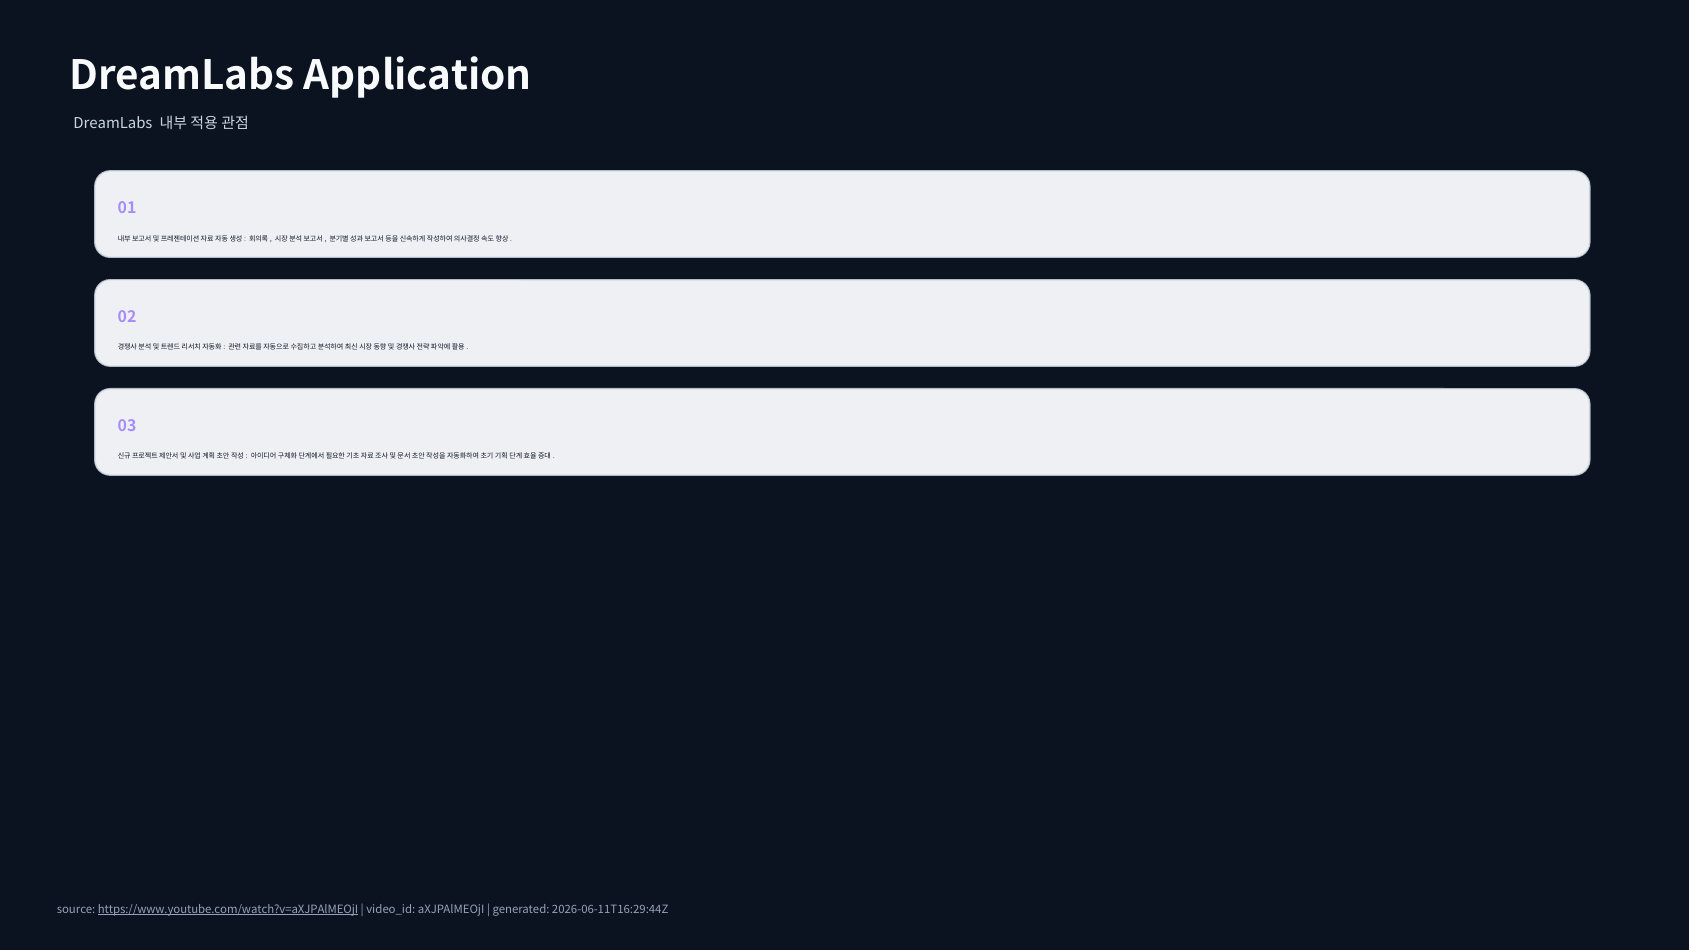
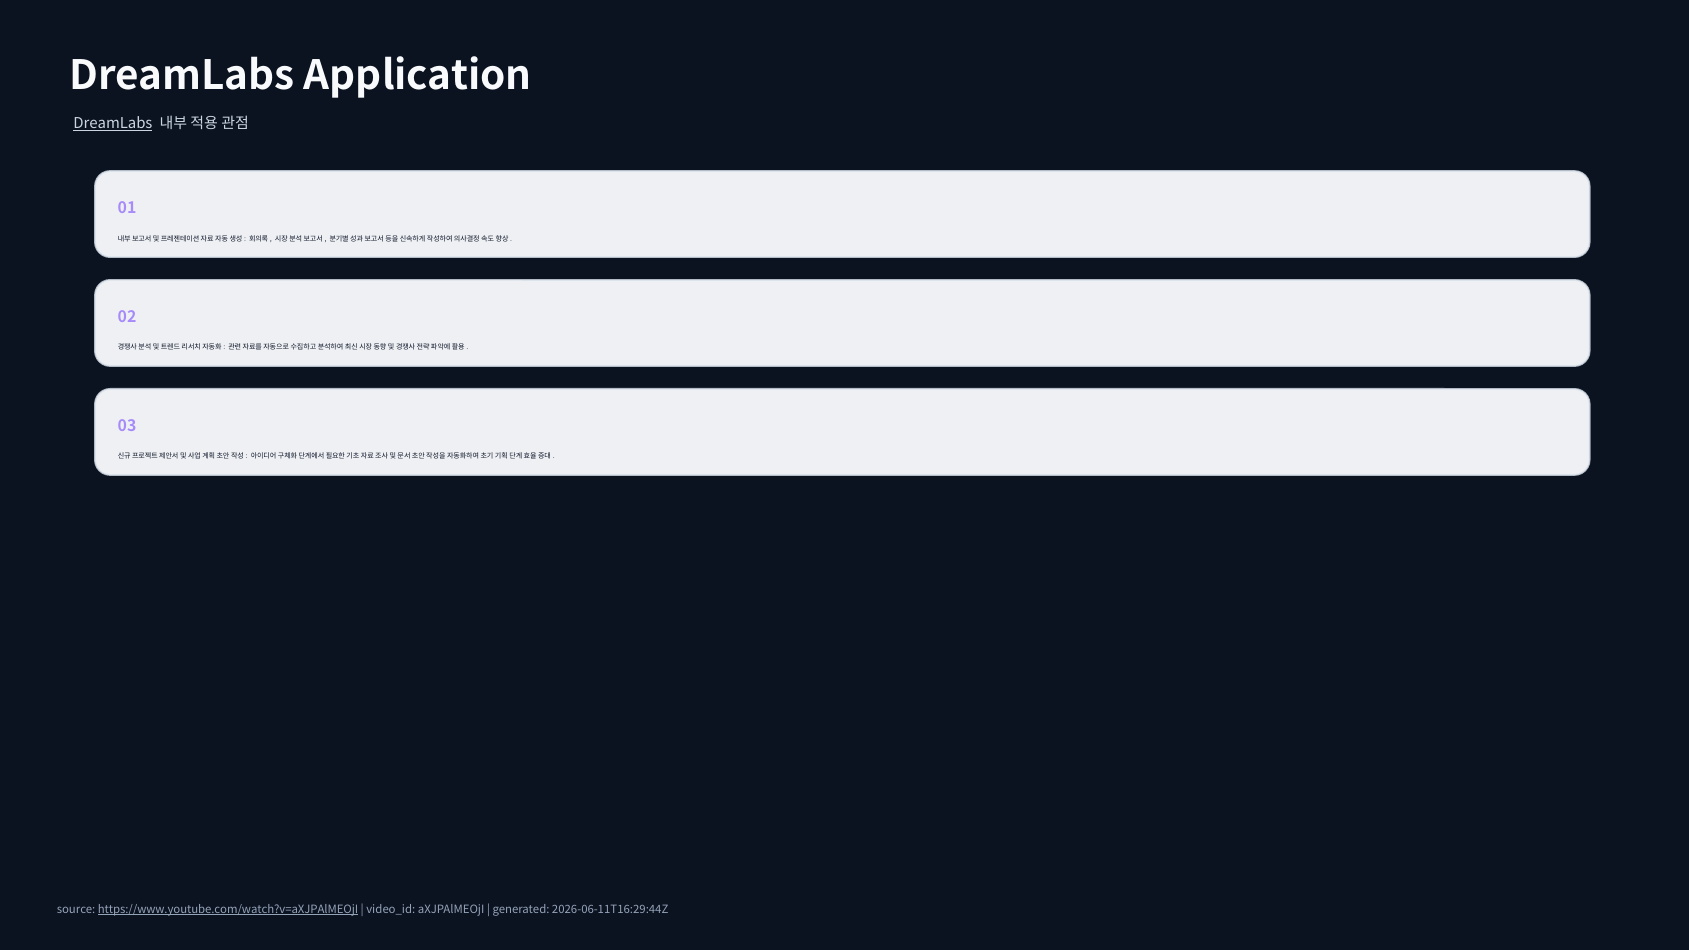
DreamLabs underline: none -> present (113, 124)
